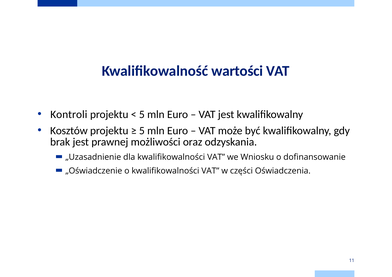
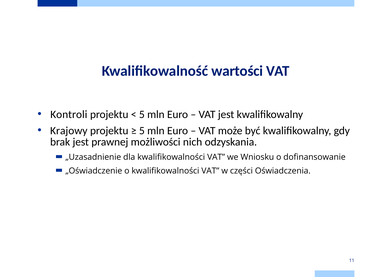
Kosztów: Kosztów -> Krajowy (69, 131)
oraz: oraz -> nich (193, 142)
